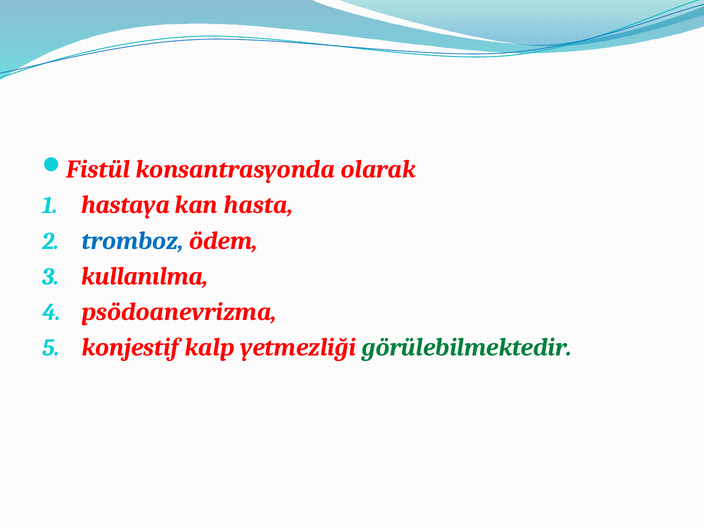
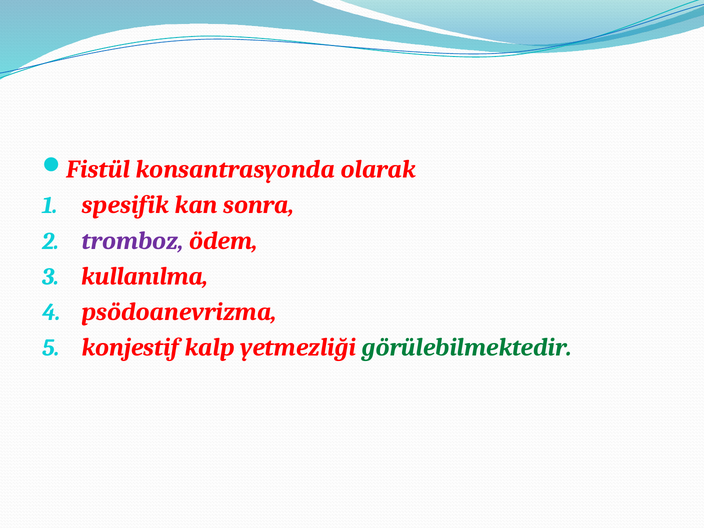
hastaya: hastaya -> spesifik (125, 205)
hasta: hasta -> sonra (259, 205)
tromboz colour: blue -> purple (133, 241)
